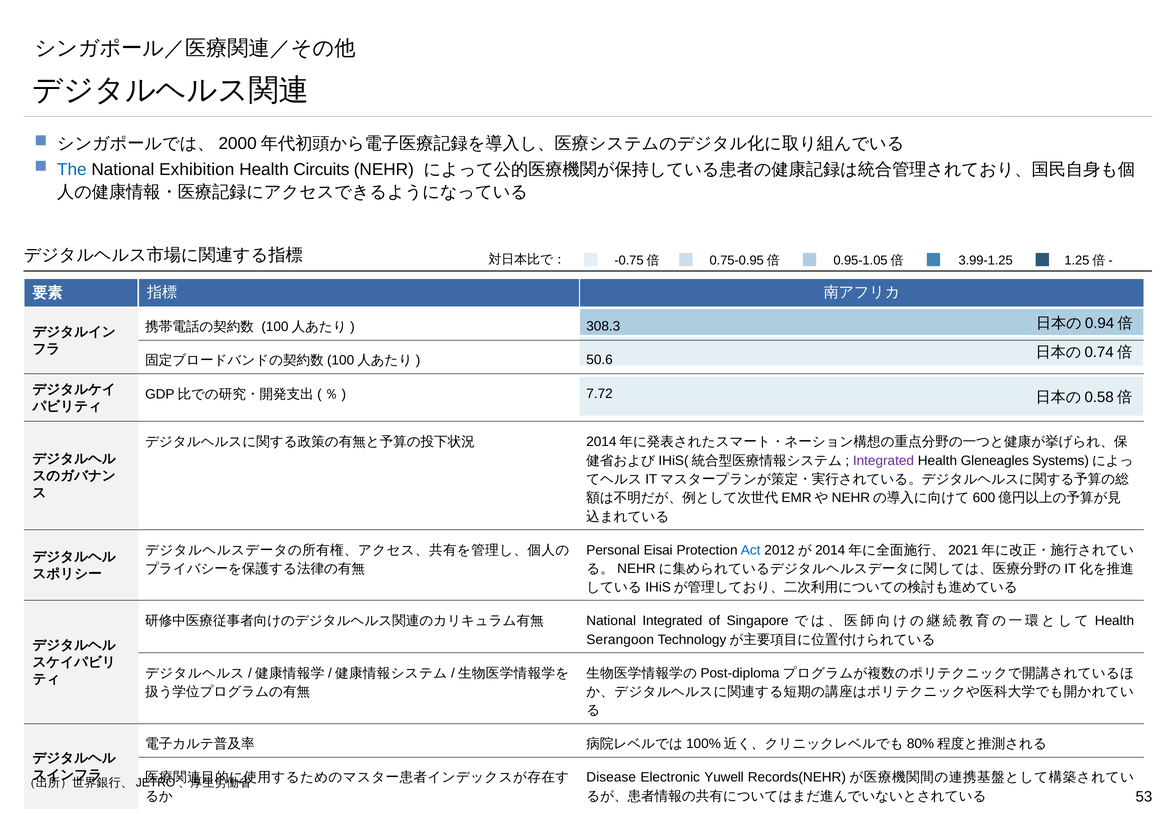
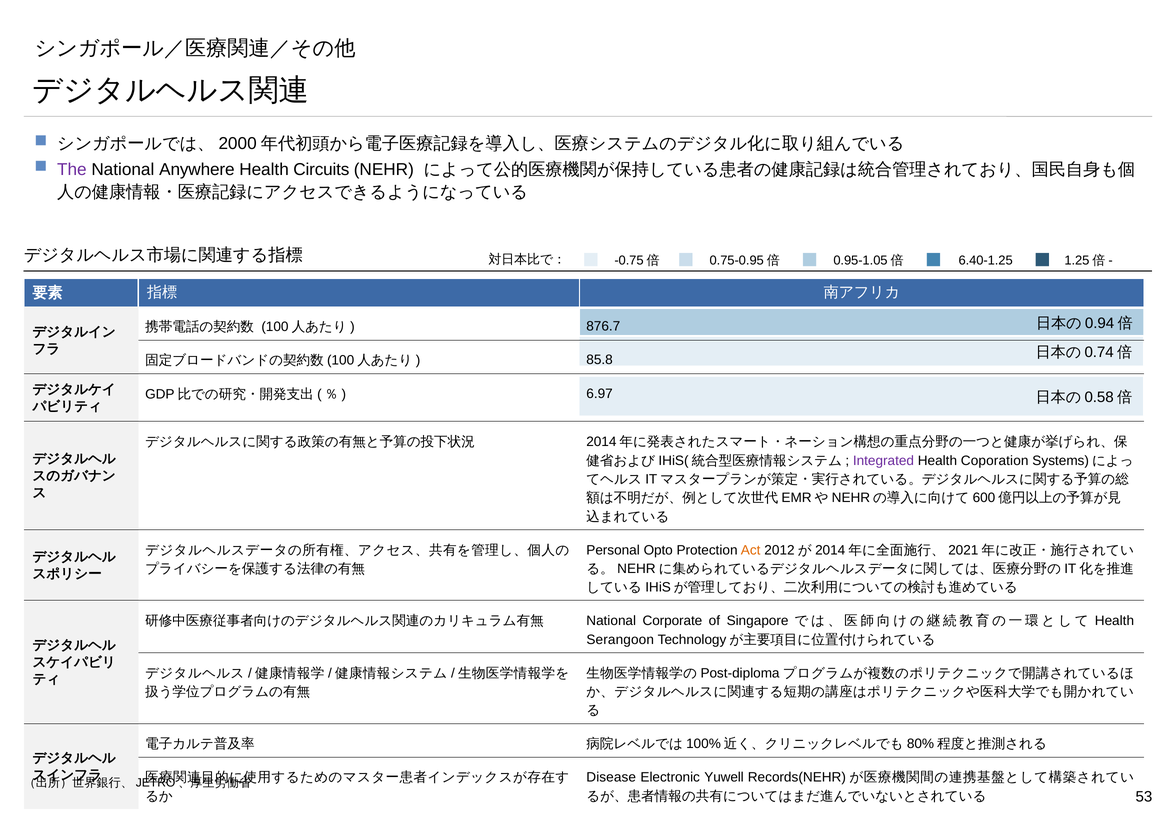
The colour: blue -> purple (72, 169)
Exhibition: Exhibition -> Anywhere (197, 169)
3.99-1.25: 3.99-1.25 -> 6.40-1.25 (986, 261)
308.3: 308.3 -> 876.7 (603, 326)
50.6: 50.6 -> 85.8 (600, 360)
7.72: 7.72 -> 6.97 (600, 394)
Gleneagles: Gleneagles -> Coporation (995, 461)
Eisai: Eisai -> Opto (658, 550)
Act colour: blue -> orange (751, 550)
National Integrated: Integrated -> Corporate (672, 621)
